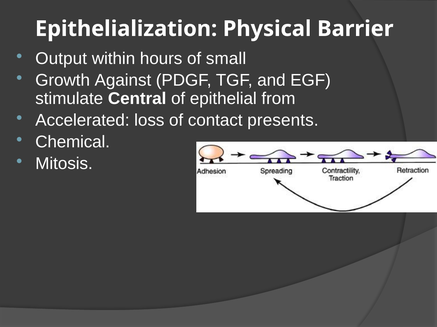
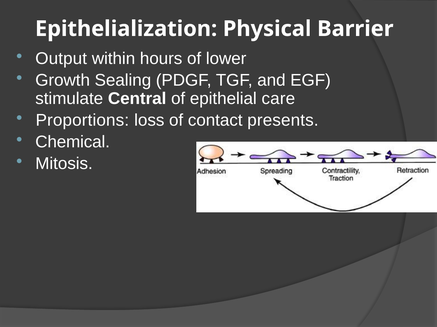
small: small -> lower (226, 59)
Against: Against -> Sealing (123, 80)
from: from -> care (278, 99)
Accelerated: Accelerated -> Proportions (82, 120)
